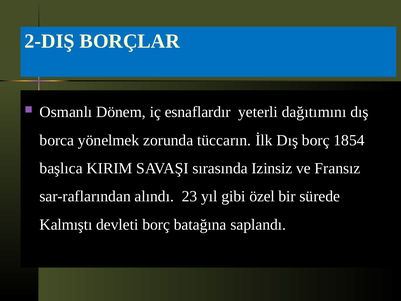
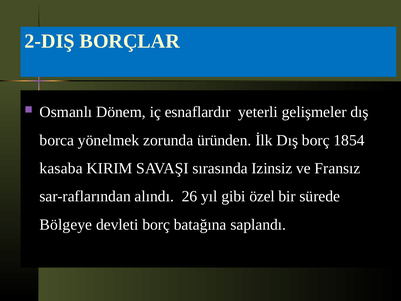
dağıtımını: dağıtımını -> gelişmeler (314, 112)
tüccarın: tüccarın -> üründen (224, 140)
başlıca: başlıca -> kasaba (61, 168)
23: 23 -> 26 (190, 196)
Kalmıştı: Kalmıştı -> Bölgeye (66, 224)
